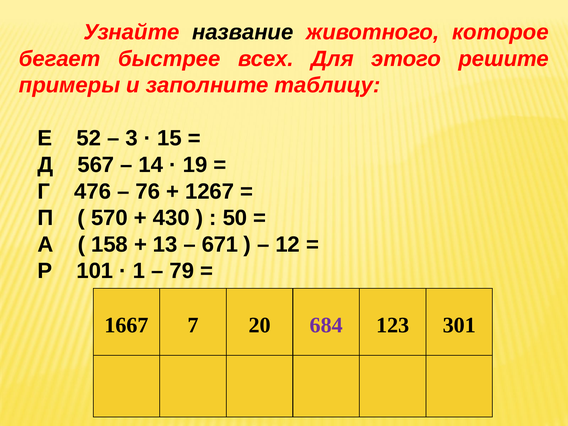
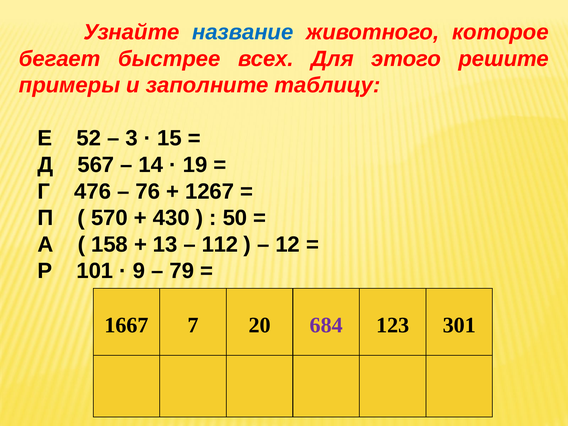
название colour: black -> blue (243, 32)
671: 671 -> 112 (220, 244)
1: 1 -> 9 (139, 271)
